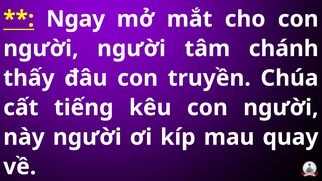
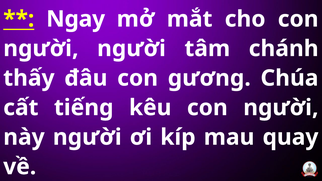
truyền: truyền -> gương (209, 78)
